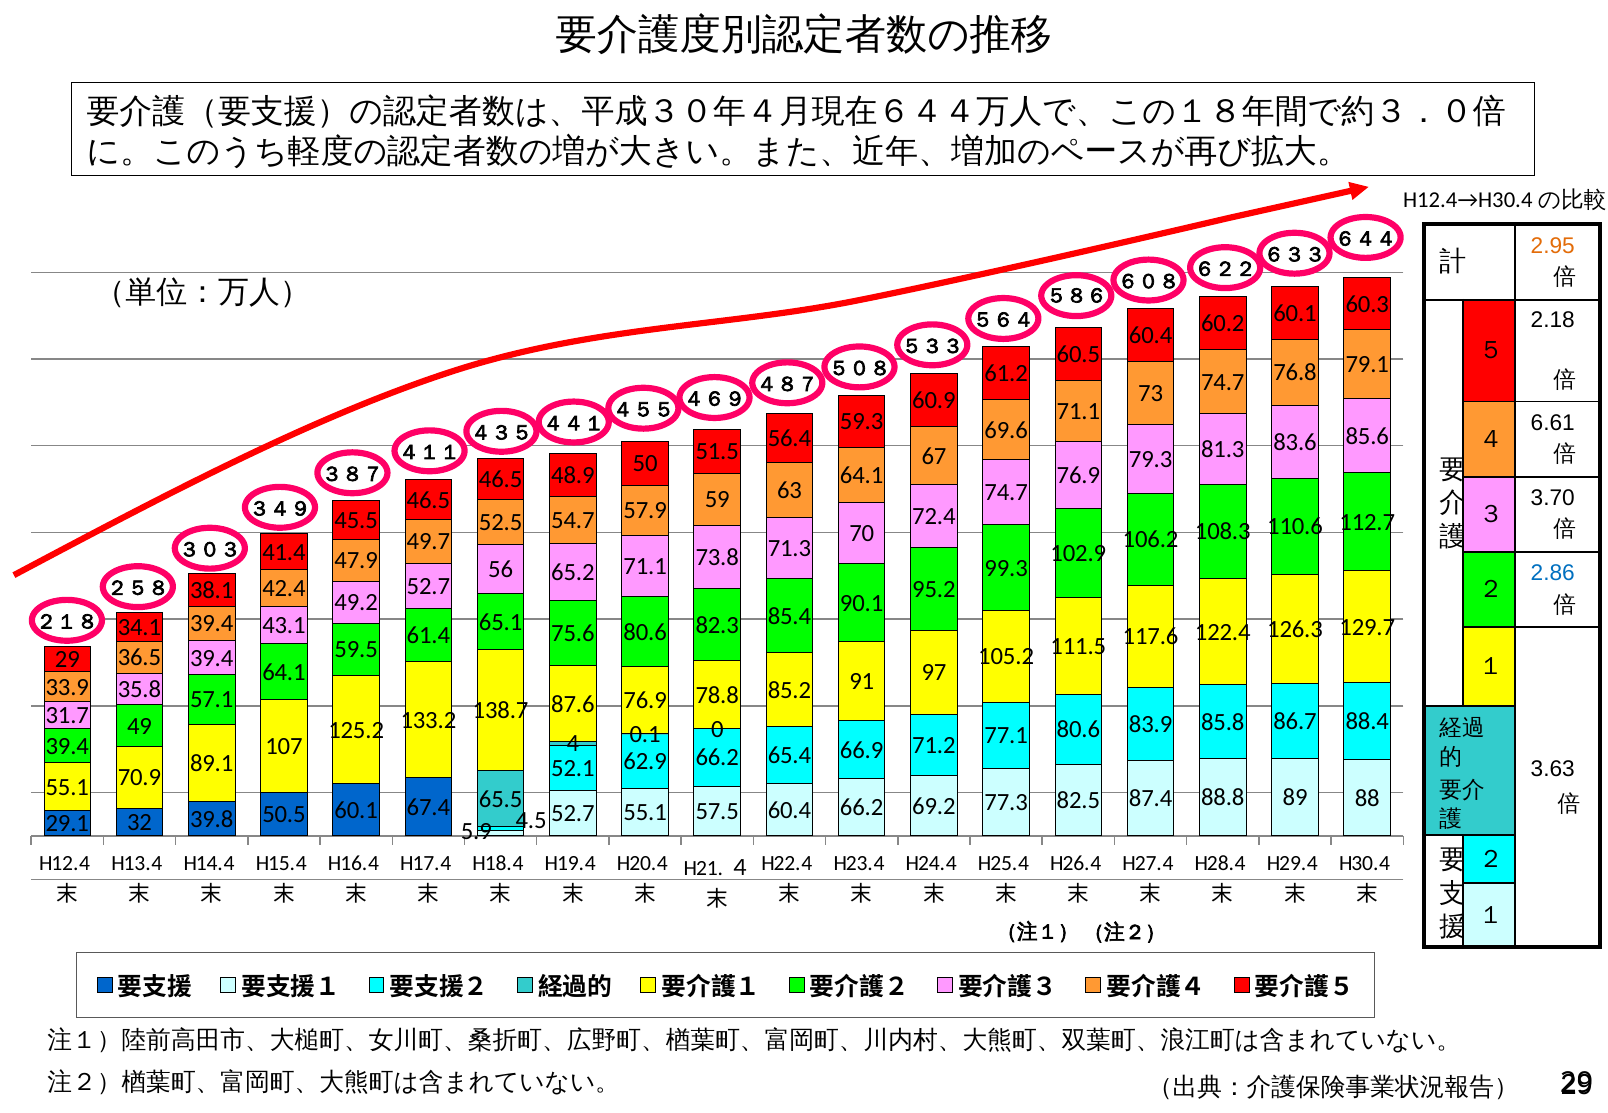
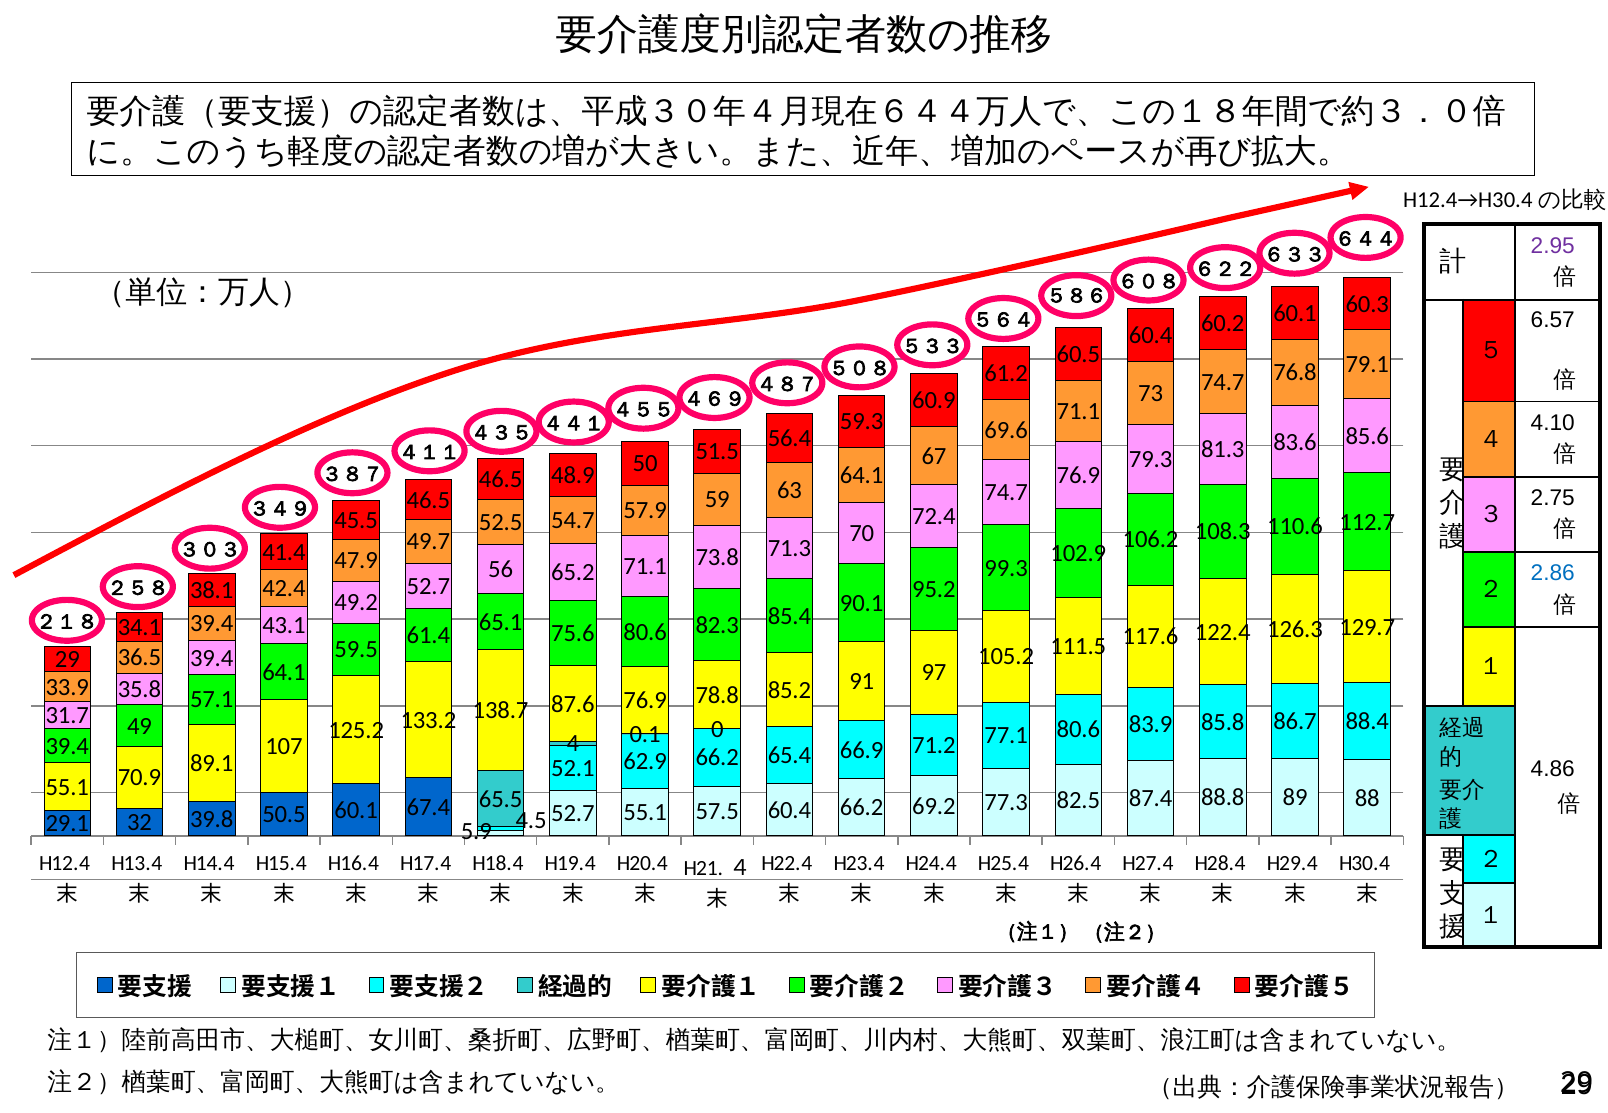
2.95 colour: orange -> purple (1553, 246)
2.18: 2.18 -> 6.57 (1553, 320)
6.61: 6.61 -> 4.10 (1553, 423)
3.70: 3.70 -> 2.75 (1553, 498)
3.63: 3.63 -> 4.86 (1553, 769)
